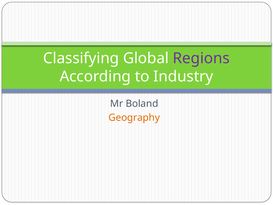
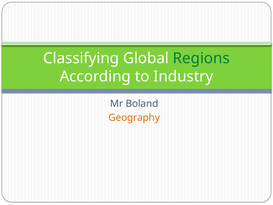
Regions colour: purple -> green (201, 58)
